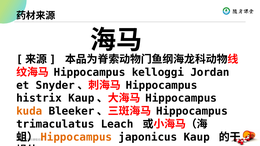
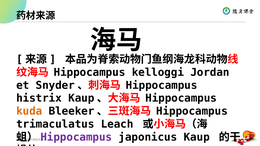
Hippocampus colour: orange -> purple (76, 137)
